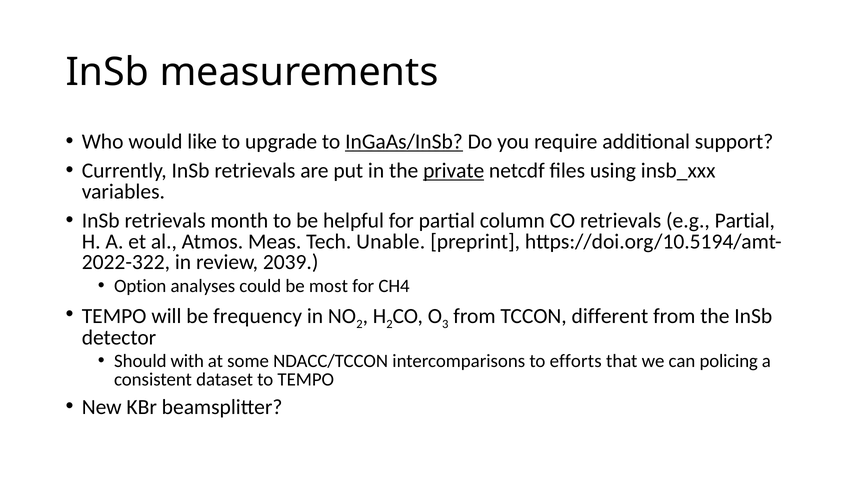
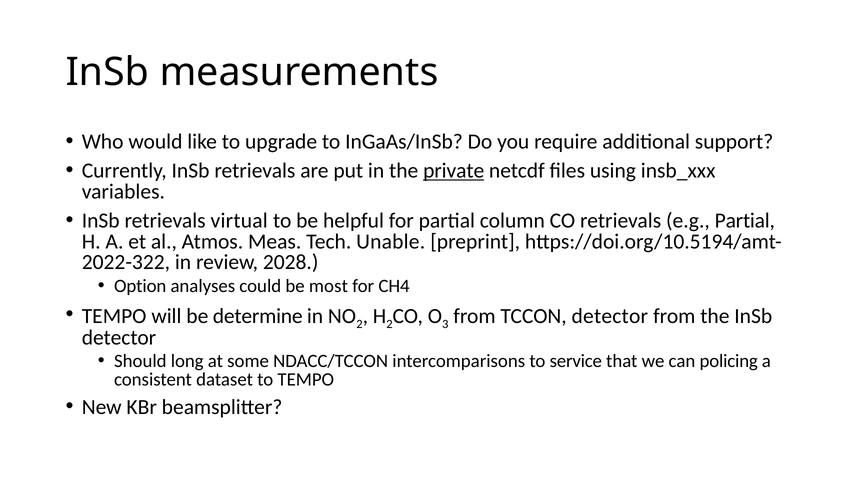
InGaAs/InSb underline: present -> none (404, 142)
month: month -> virtual (239, 221)
2039: 2039 -> 2028 (291, 263)
frequency: frequency -> determine (258, 316)
TCCON different: different -> detector (610, 316)
with: with -> long (187, 361)
efforts: efforts -> service (576, 361)
